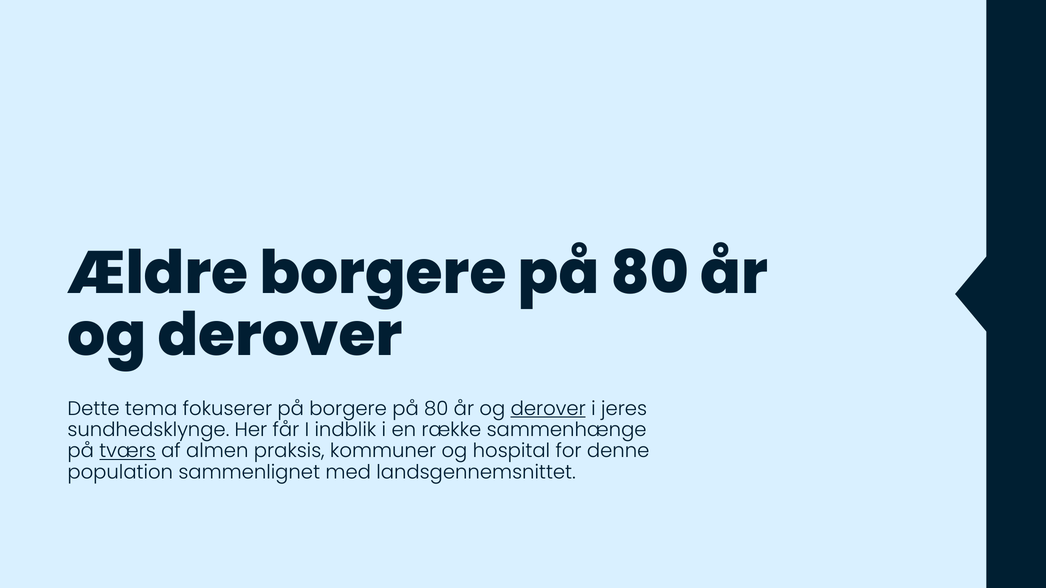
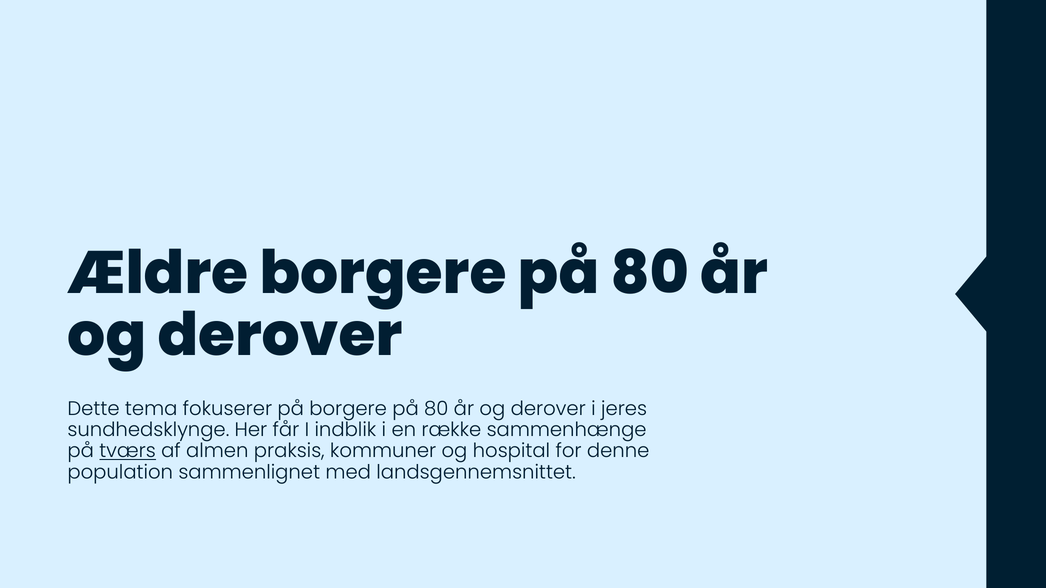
derover underline: present -> none (548, 409)
